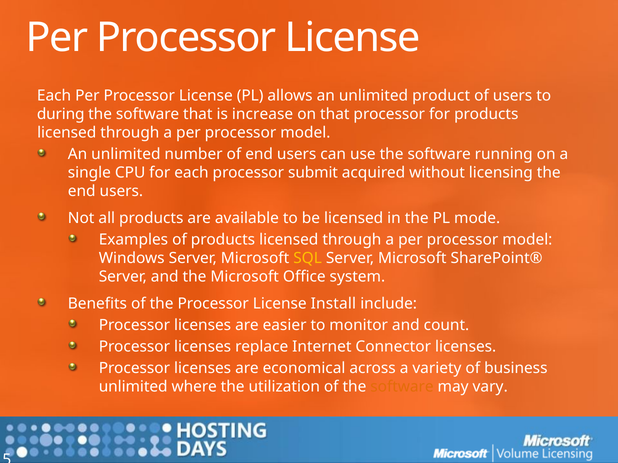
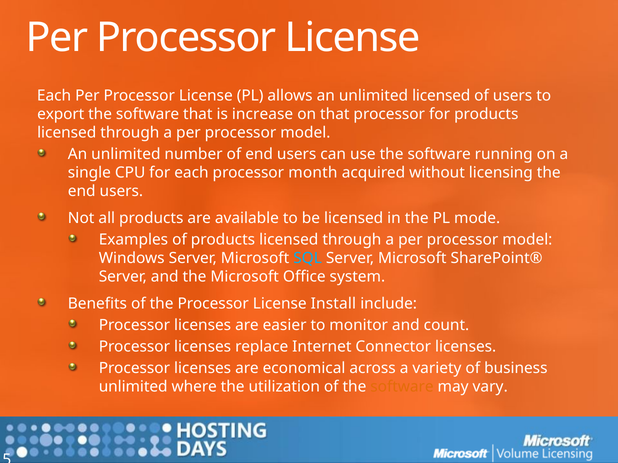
unlimited product: product -> licensed (441, 96)
during: during -> export (61, 114)
submit: submit -> month (313, 173)
SQL colour: yellow -> light blue (308, 259)
